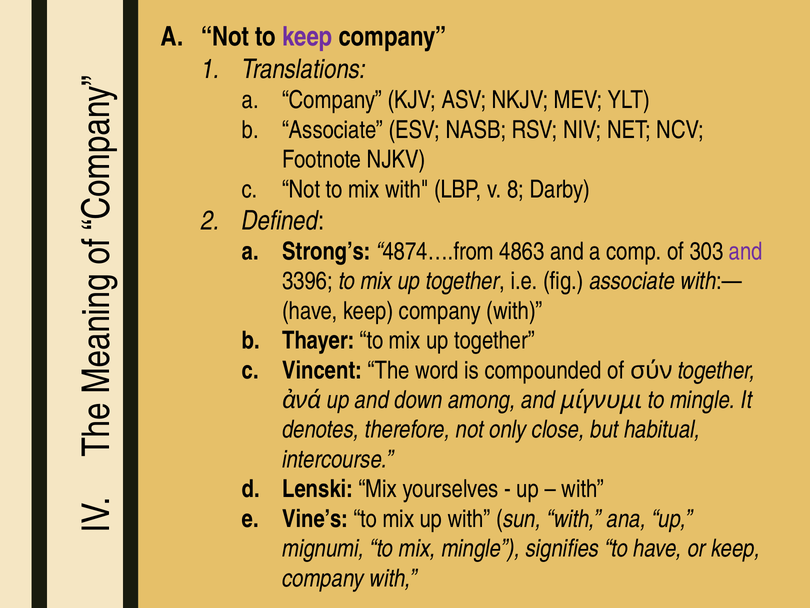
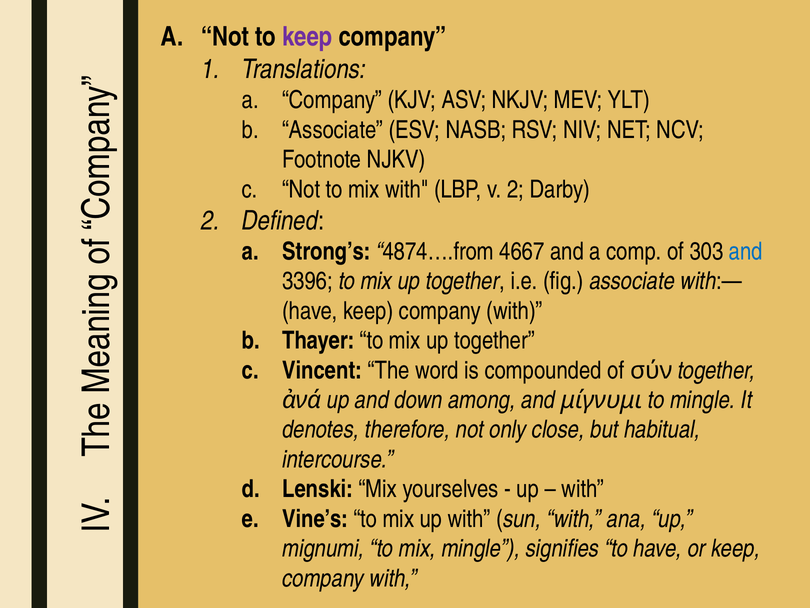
v 8: 8 -> 2 (516, 189)
4863: 4863 -> 4667 (522, 251)
and colour: purple -> blue (746, 251)
